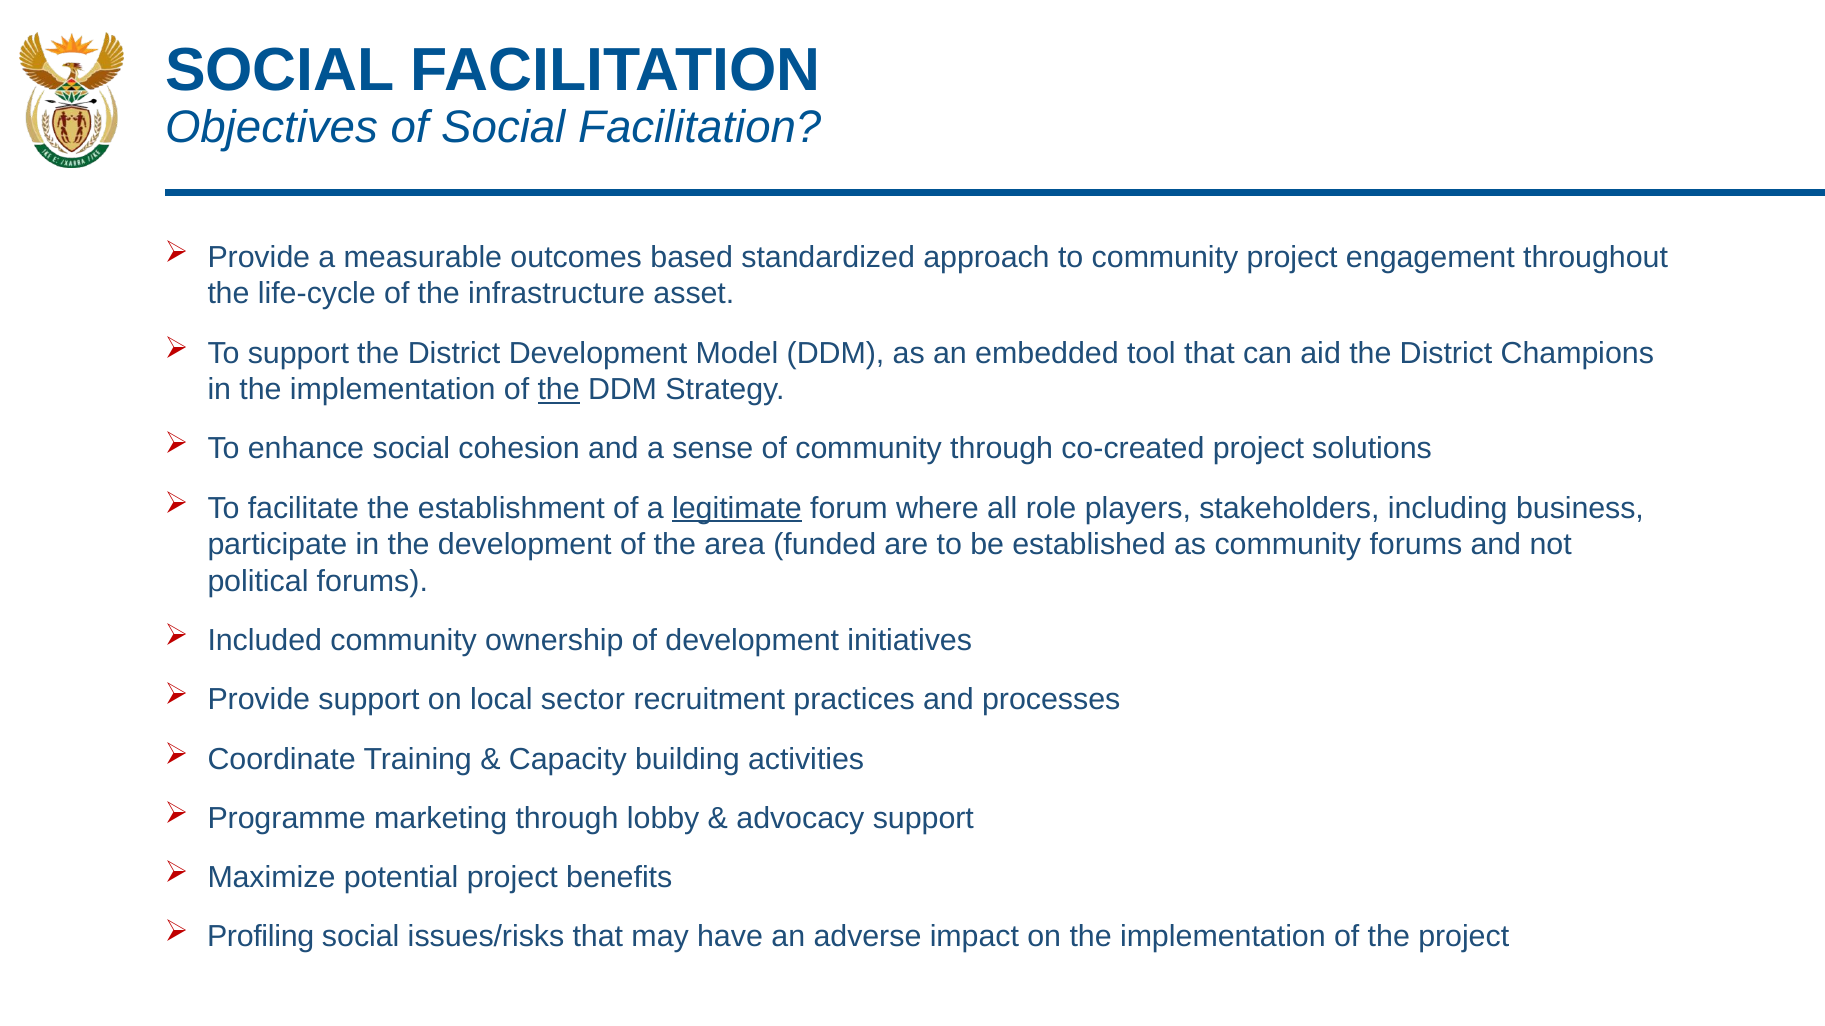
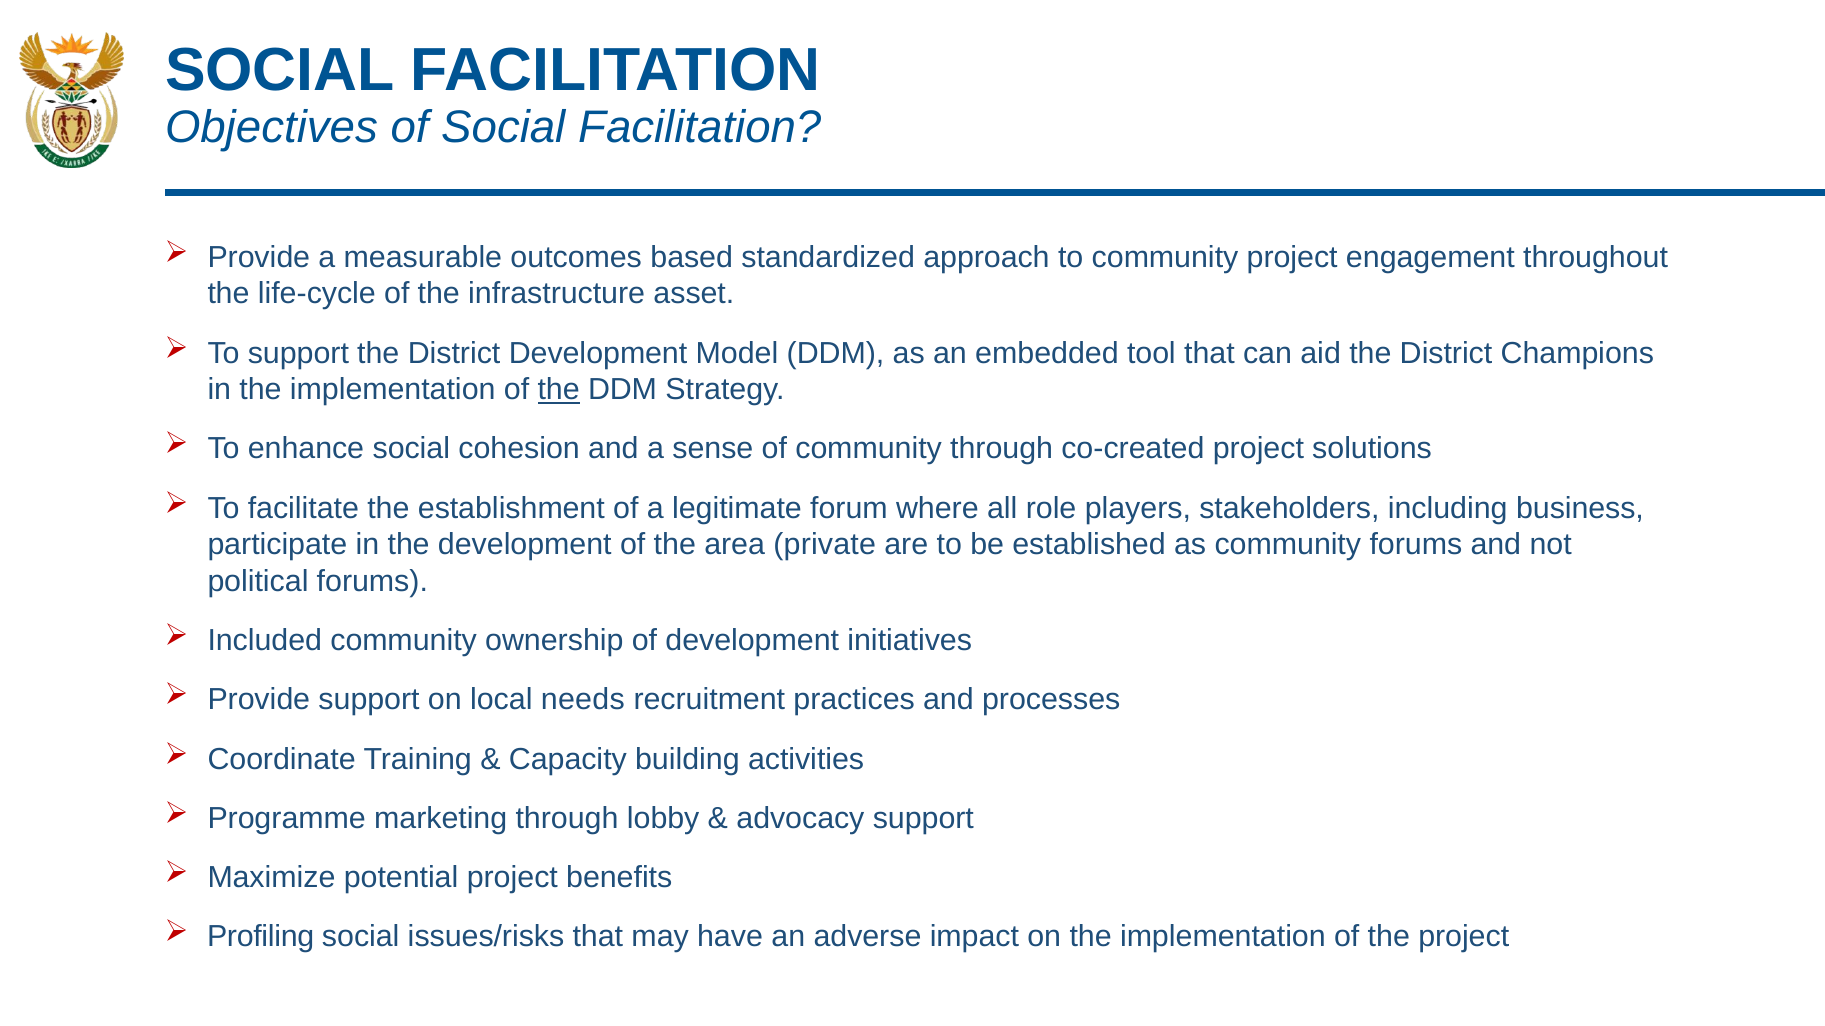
legitimate underline: present -> none (737, 509)
funded: funded -> private (825, 545)
sector: sector -> needs (583, 700)
